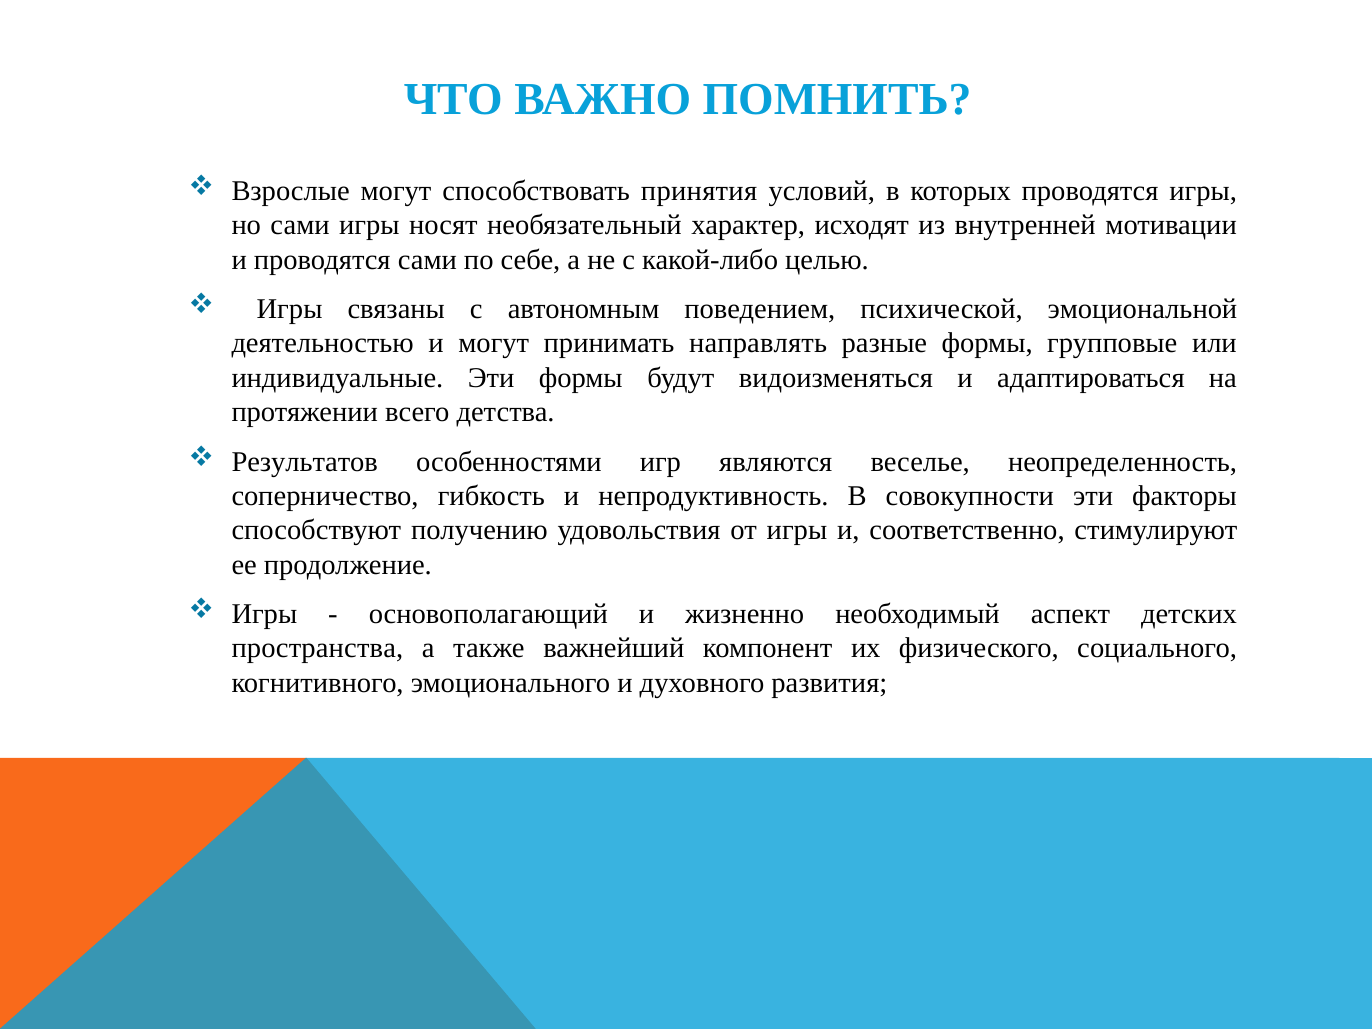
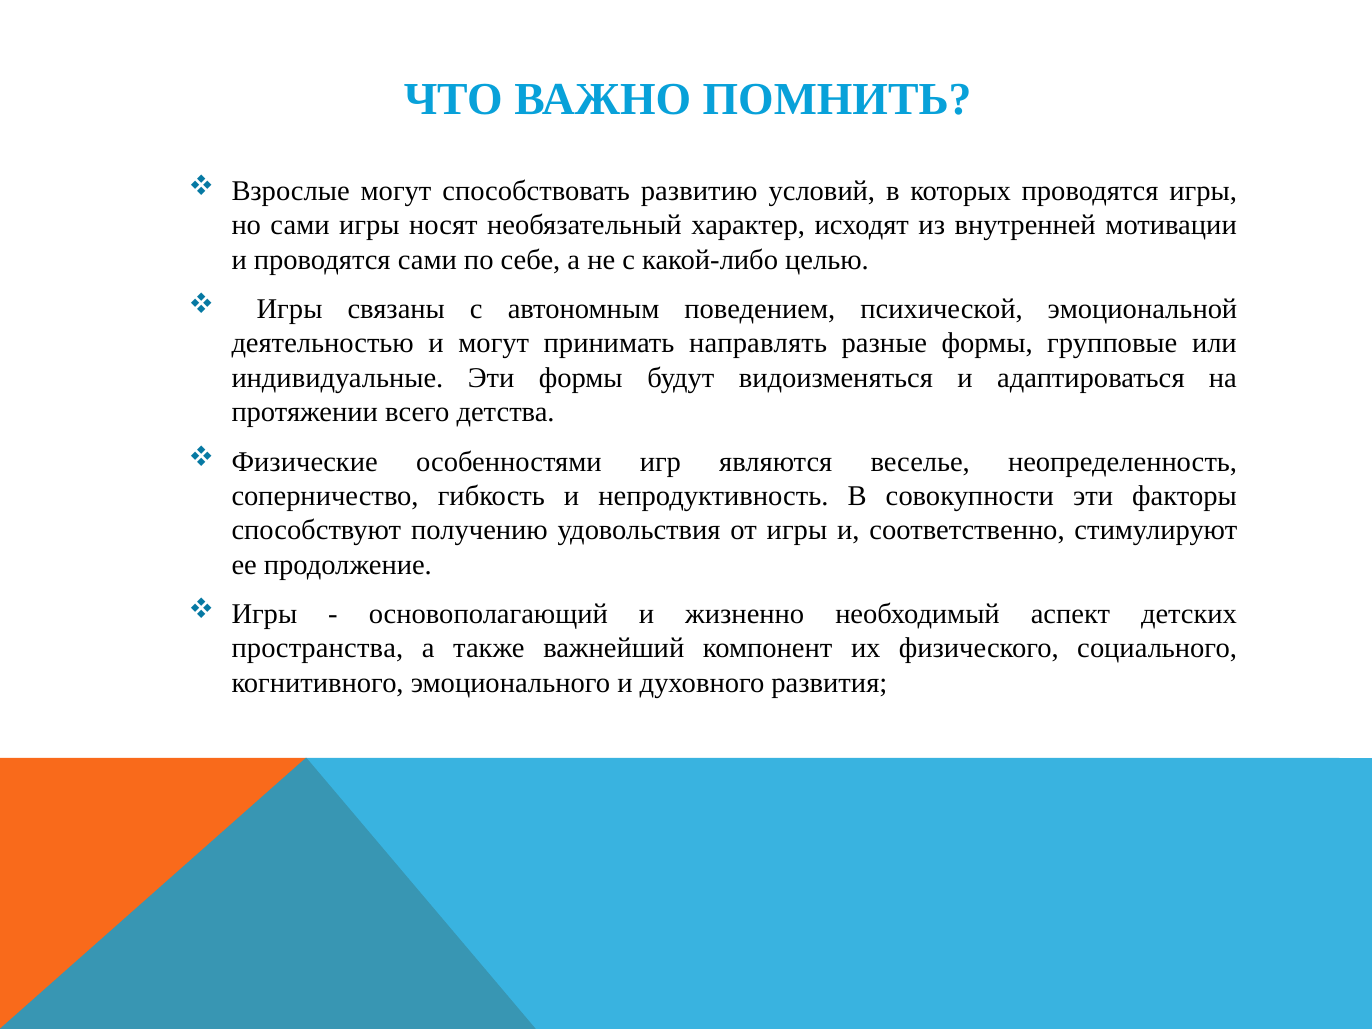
принятия: принятия -> развитию (699, 191)
Результатов: Результатов -> Физические (305, 462)
